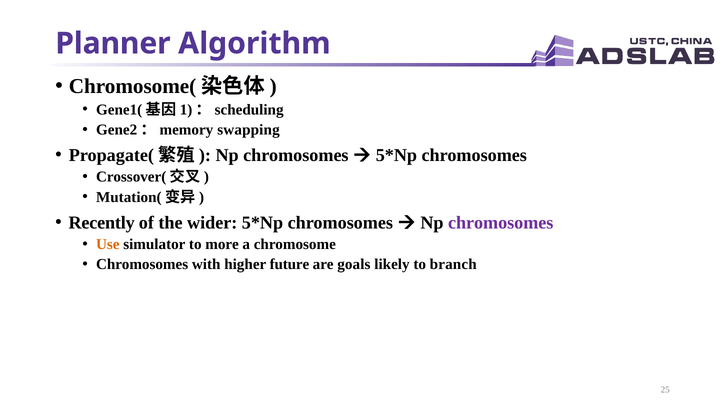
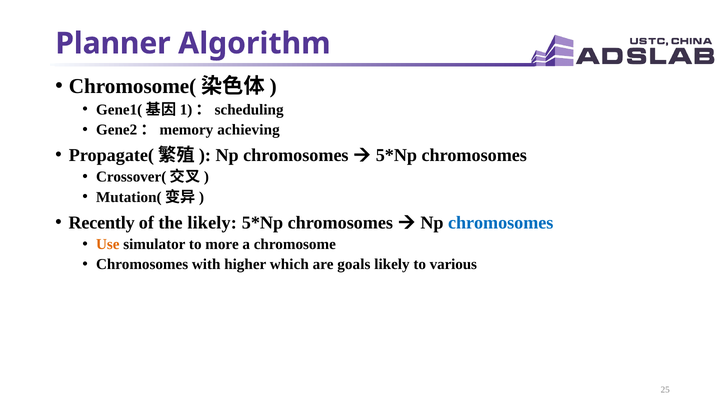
swapping: swapping -> achieving (249, 130)
the wider: wider -> likely (212, 222)
chromosomes colour: purple -> blue (501, 222)
future: future -> which (289, 264)
branch: branch -> various (453, 264)
